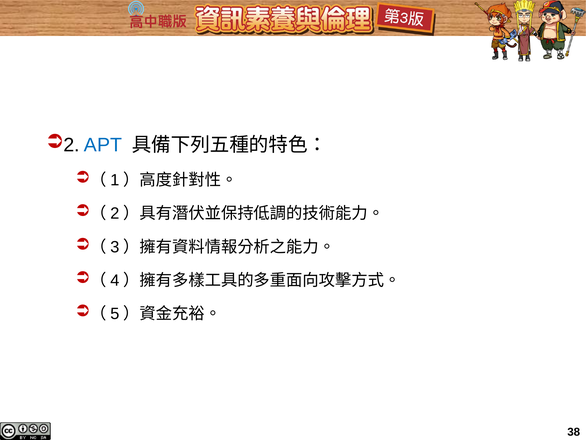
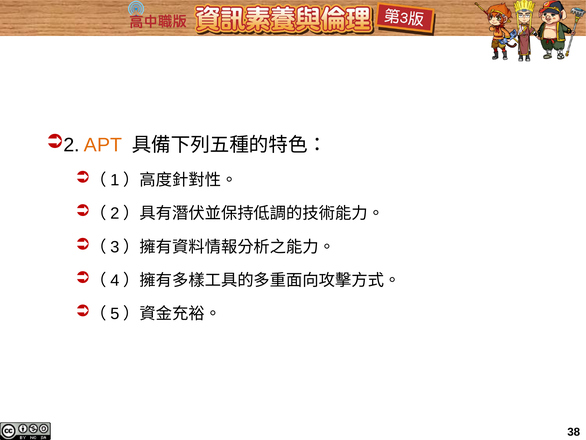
APT colour: blue -> orange (103, 145)
